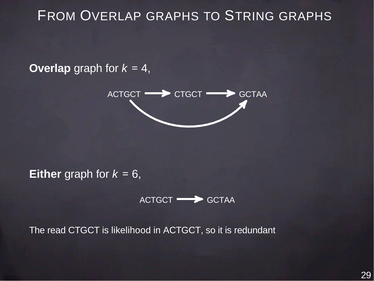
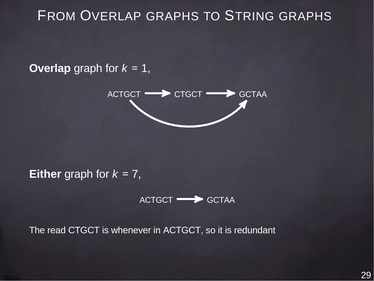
4: 4 -> 1 (146, 68)
6: 6 -> 7 (137, 174)
likelihood: likelihood -> whenever (131, 230)
